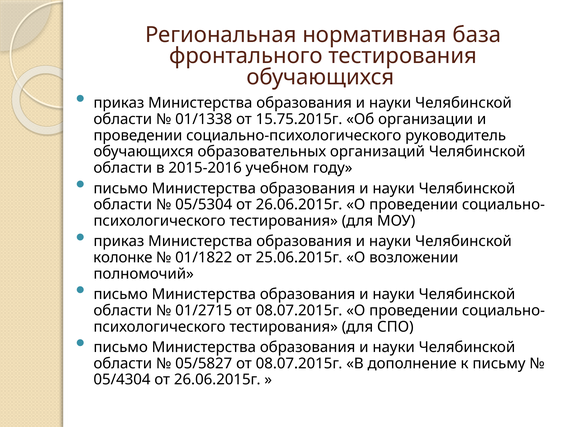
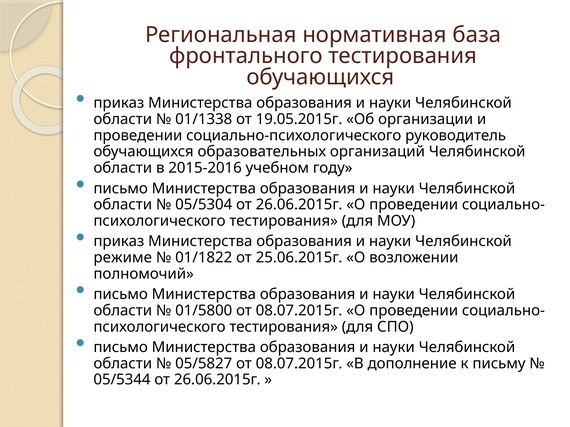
15.75.2015г: 15.75.2015г -> 19.05.2015г (299, 119)
колонке: колонке -> режиме (123, 258)
01/2715: 01/2715 -> 01/5800 (204, 311)
05/4304: 05/4304 -> 05/5344 (122, 380)
